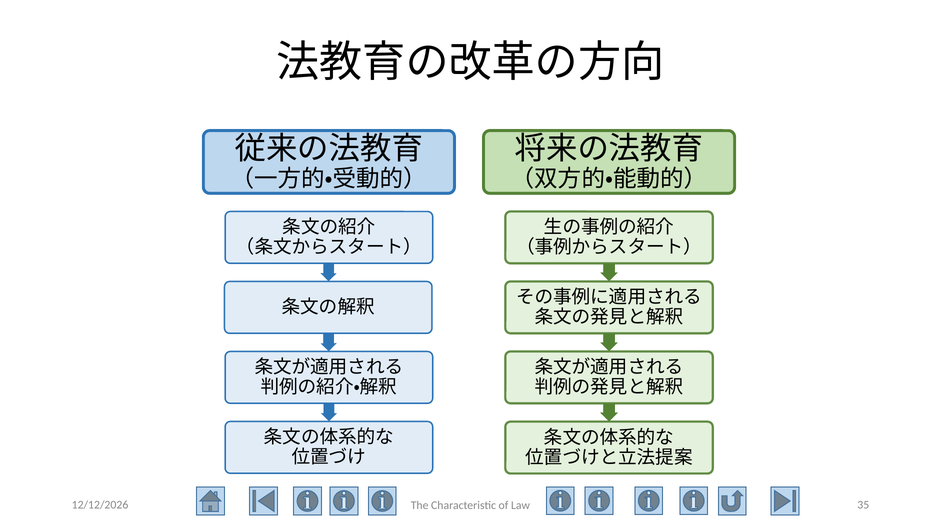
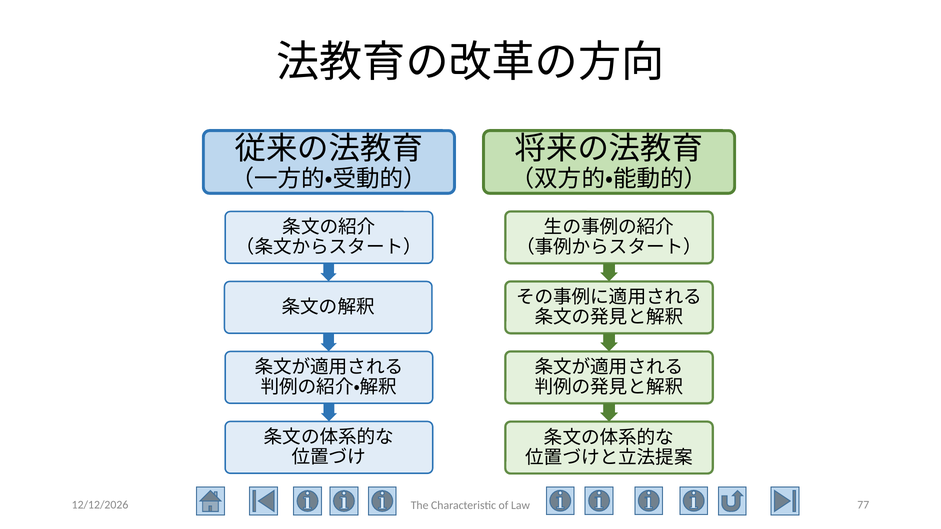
35: 35 -> 77 (863, 505)
